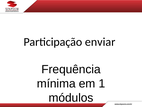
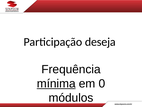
enviar: enviar -> deseja (100, 42)
mínima underline: none -> present (56, 83)
1: 1 -> 0 (102, 83)
